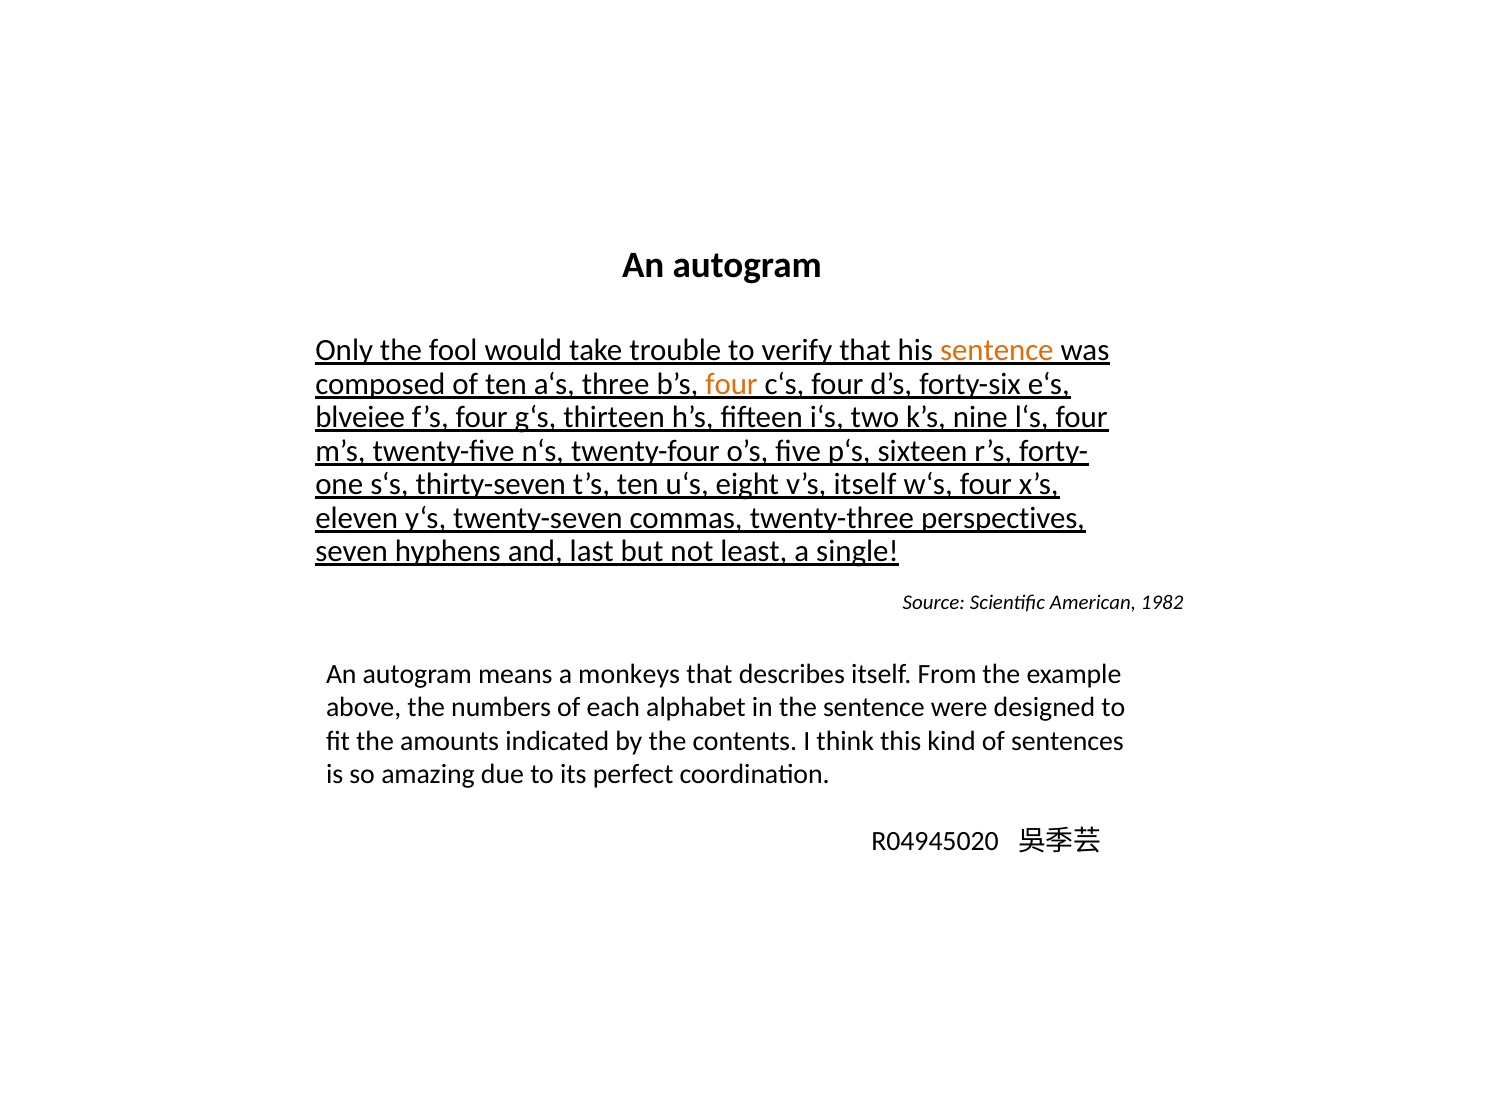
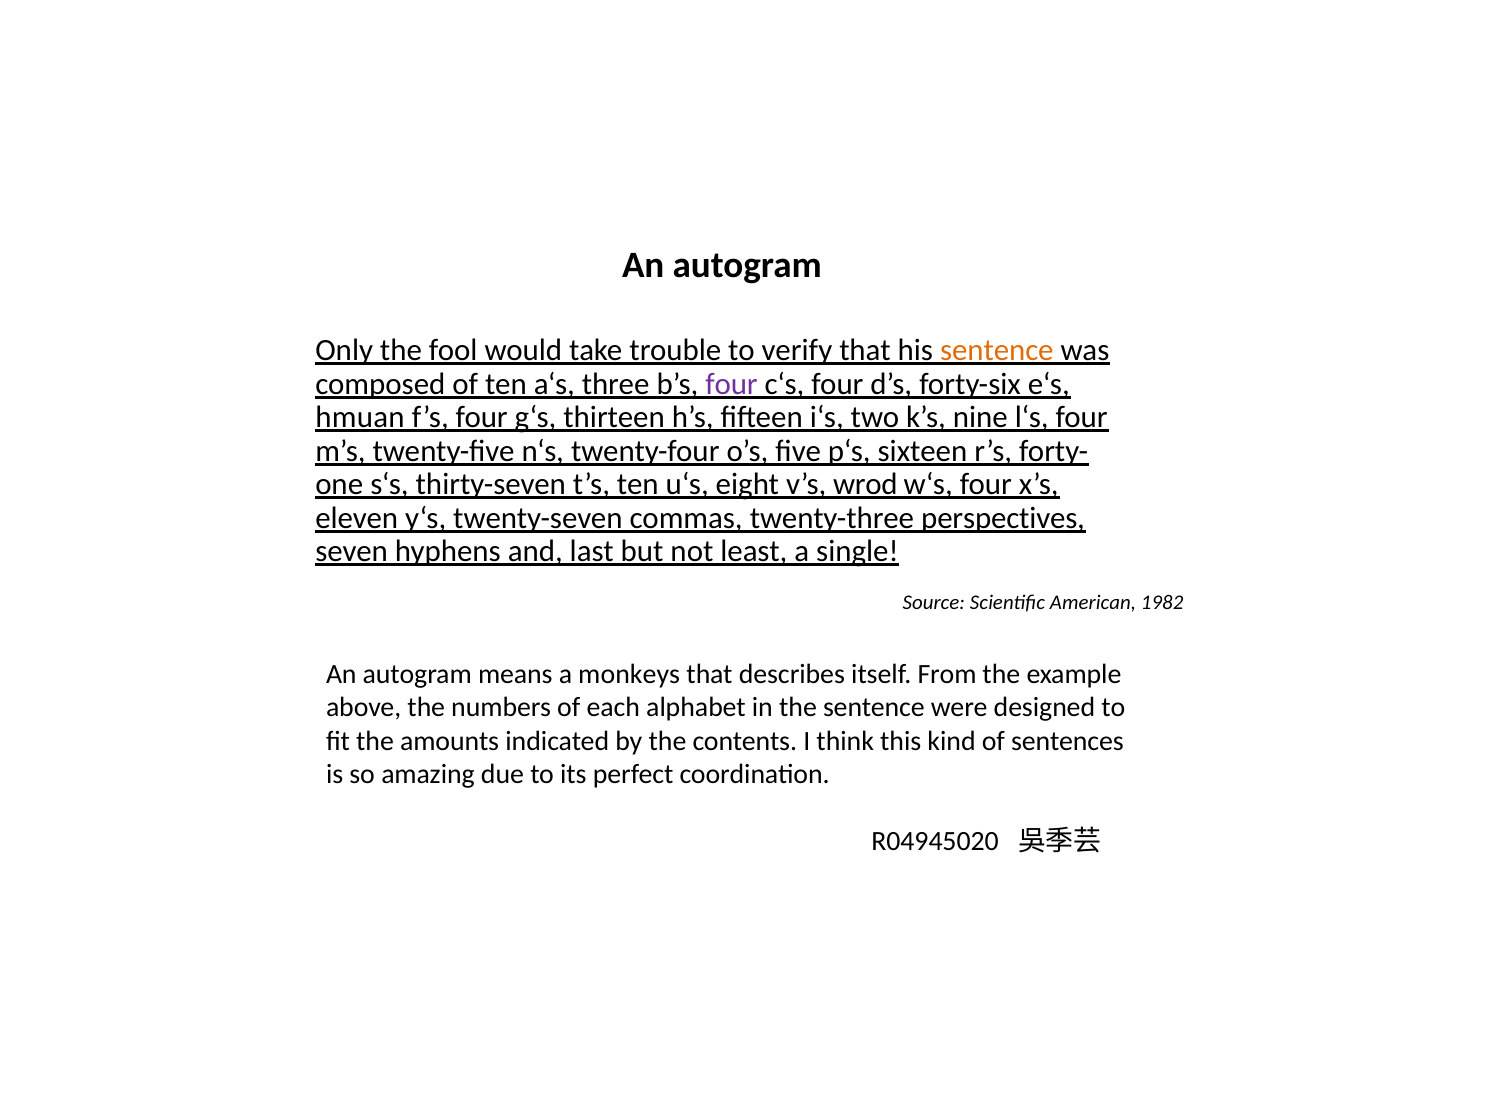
four colour: orange -> purple (732, 384)
blveiee: blveiee -> hmuan (360, 418)
v’s itself: itself -> wrod (865, 485)
